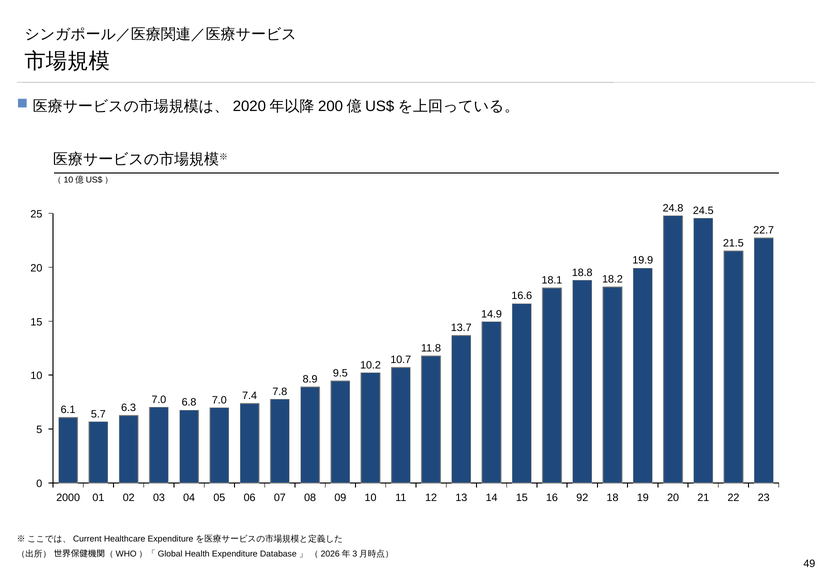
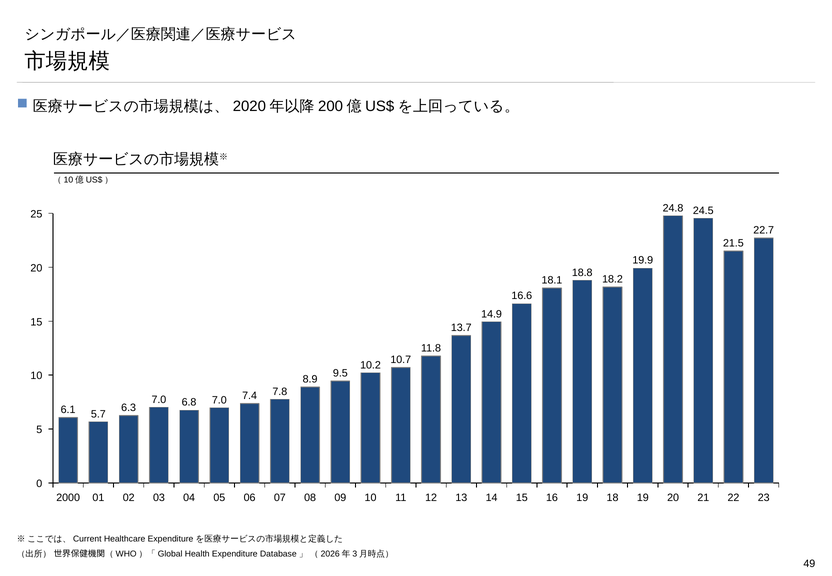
16 92: 92 -> 19 (582, 498)
